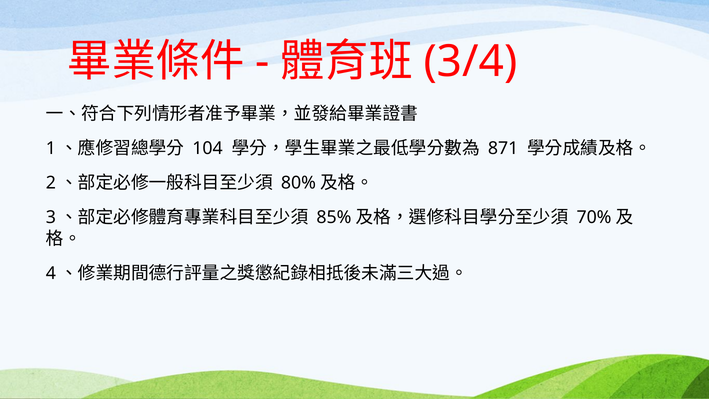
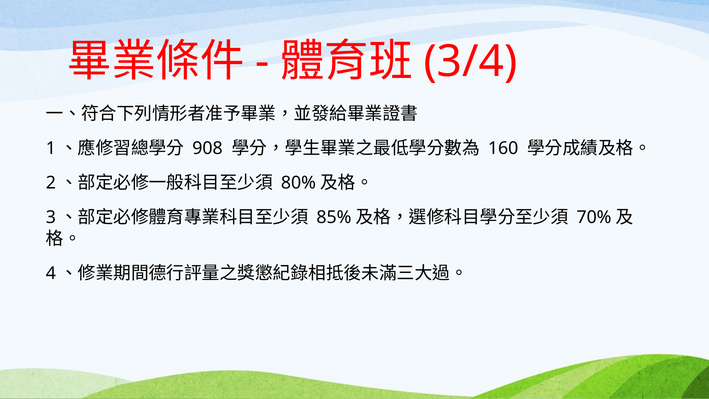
104: 104 -> 908 (208, 148)
871: 871 -> 160 (503, 148)
